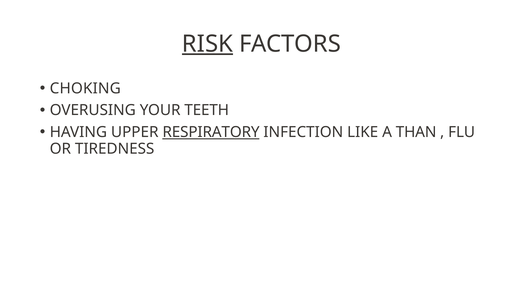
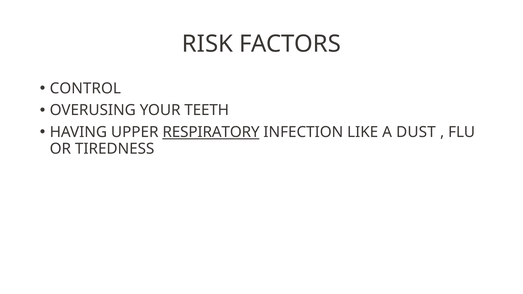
RISK underline: present -> none (208, 44)
CHOKING: CHOKING -> CONTROL (85, 88)
THAN: THAN -> DUST (416, 132)
